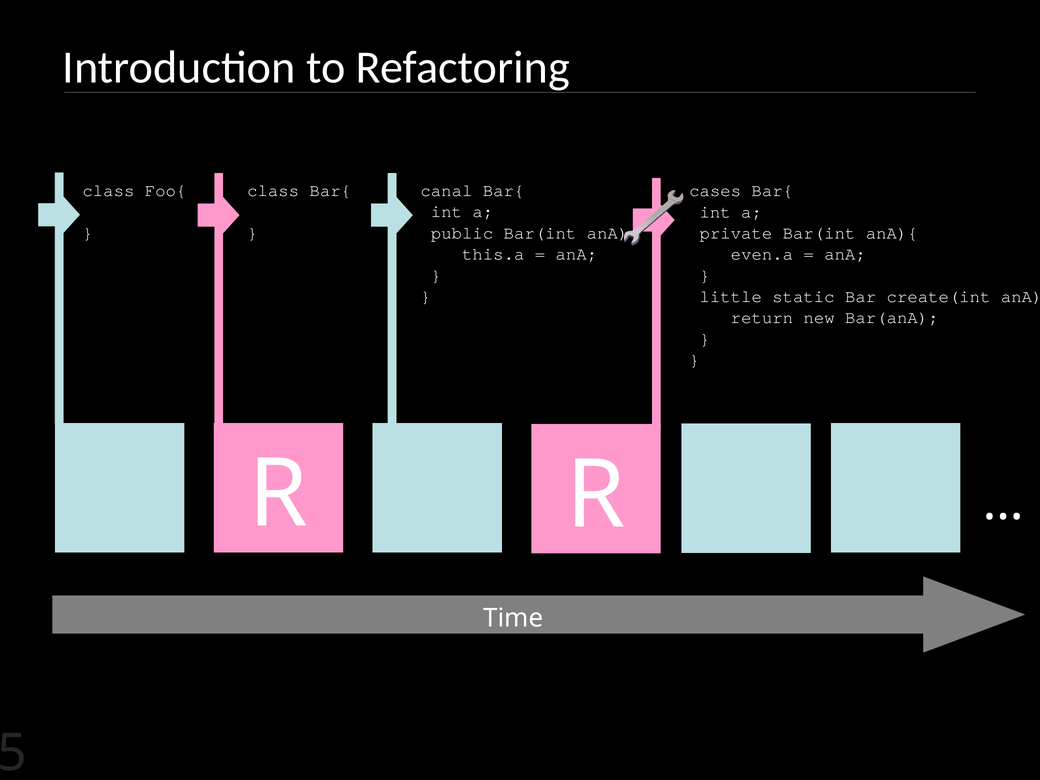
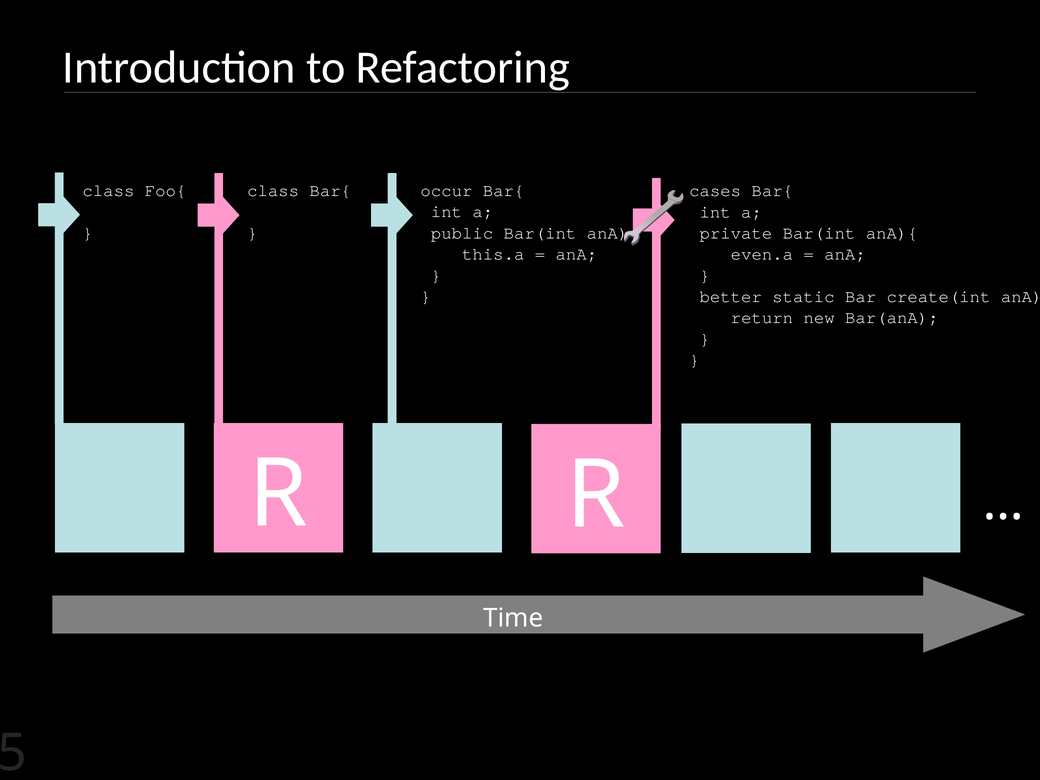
canal: canal -> occur (446, 191)
little: little -> better (731, 296)
